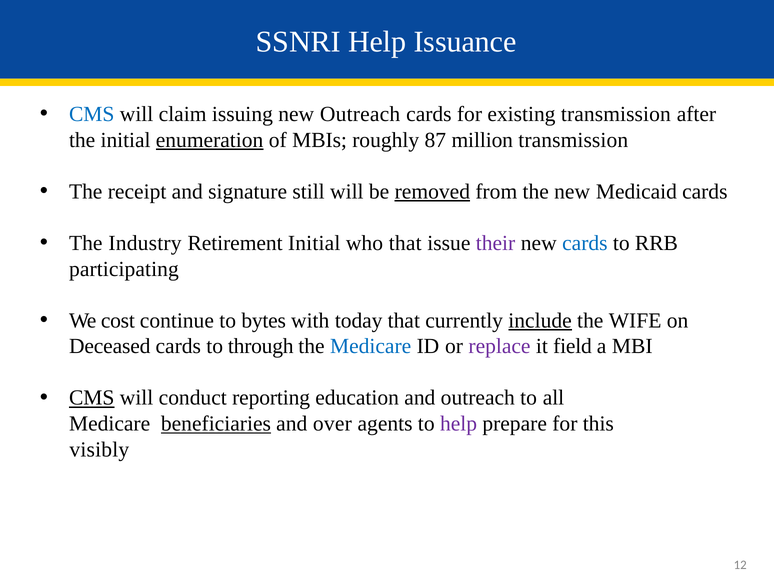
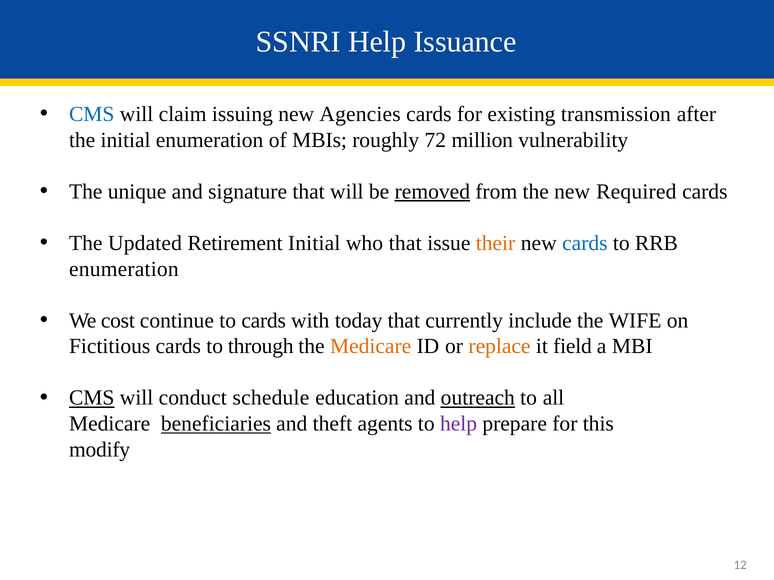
new Outreach: Outreach -> Agencies (360, 114)
enumeration underline: present -> none (210, 140)
87: 87 -> 72 (435, 140)
million transmission: transmission -> vulnerability (573, 140)
receipt: receipt -> unique (137, 192)
signature still: still -> that (309, 192)
Medicaid: Medicaid -> Required (636, 192)
Industry: Industry -> Updated (145, 243)
their colour: purple -> orange (496, 243)
participating: participating -> enumeration (124, 269)
to bytes: bytes -> cards (264, 321)
include underline: present -> none (540, 321)
Deceased: Deceased -> Fictitious (110, 347)
Medicare colour: blue -> orange (371, 347)
replace colour: purple -> orange (499, 347)
reporting: reporting -> schedule (271, 398)
outreach underline: none -> present (478, 398)
over: over -> theft (332, 424)
visibly: visibly -> modify (100, 450)
